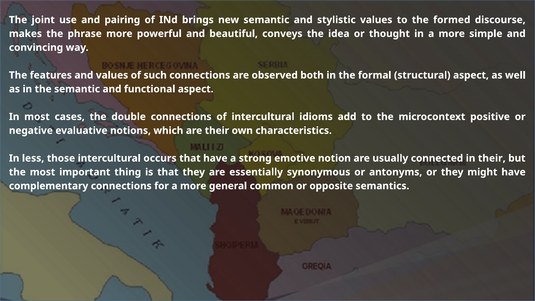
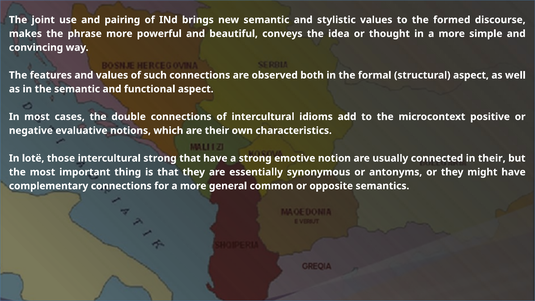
less: less -> lotë (33, 158)
intercultural occurs: occurs -> strong (160, 158)
